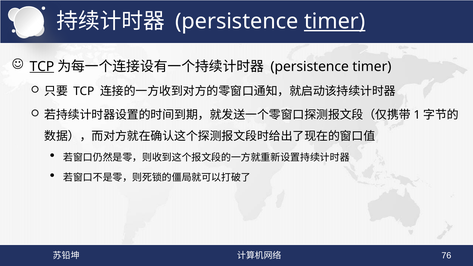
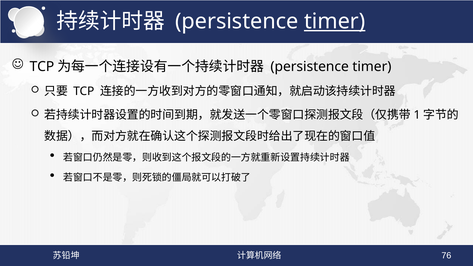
TCP underline: present -> none (42, 66)
